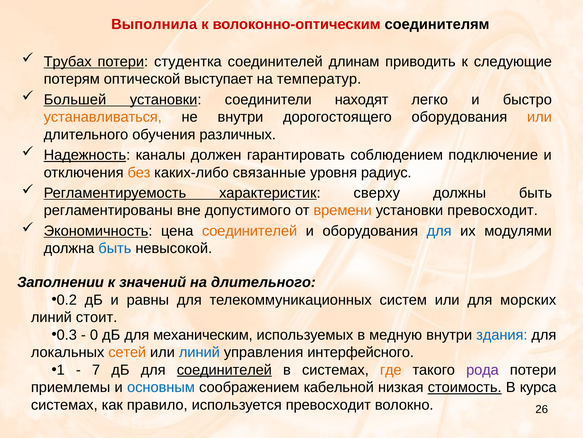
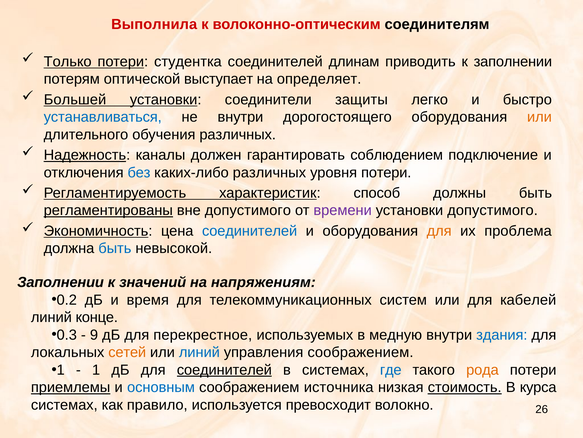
Трубах: Трубах -> Только (68, 61)
к следующие: следующие -> заполнении (513, 61)
температур: температур -> определяет (319, 79)
находят: находят -> защиты (361, 99)
устанавливаться colour: orange -> blue (103, 117)
без colour: orange -> blue (139, 172)
каких-либо связанные: связанные -> различных (269, 172)
уровня радиус: радиус -> потери (386, 172)
сверху: сверху -> способ (377, 193)
регламентированы underline: none -> present (108, 210)
времени colour: orange -> purple (343, 210)
установки превосходит: превосходит -> допустимого (493, 210)
соединителей colour: orange -> blue (250, 231)
для colour: blue -> orange (439, 231)
модулями: модулями -> проблема (518, 231)
на длительного: длительного -> напряжениям (263, 282)
равны: равны -> время (148, 299)
морских: морских -> кабелей (528, 299)
стоит: стоит -> конце (97, 317)
0: 0 -> 9 (94, 334)
механическим: механическим -> перекрестное (203, 334)
управления интерфейсного: интерфейсного -> соображением (360, 352)
7: 7 -> 1 (96, 369)
где colour: orange -> blue (391, 369)
рода colour: purple -> orange (482, 369)
приемлемы underline: none -> present (71, 387)
кабельной: кабельной -> источника (339, 387)
